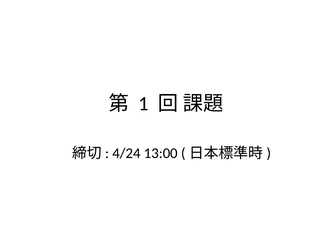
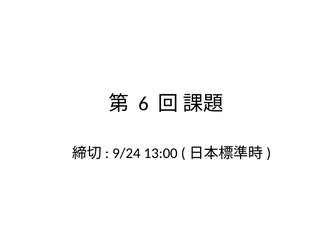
1: 1 -> 6 (143, 104)
4/24: 4/24 -> 9/24 (126, 153)
